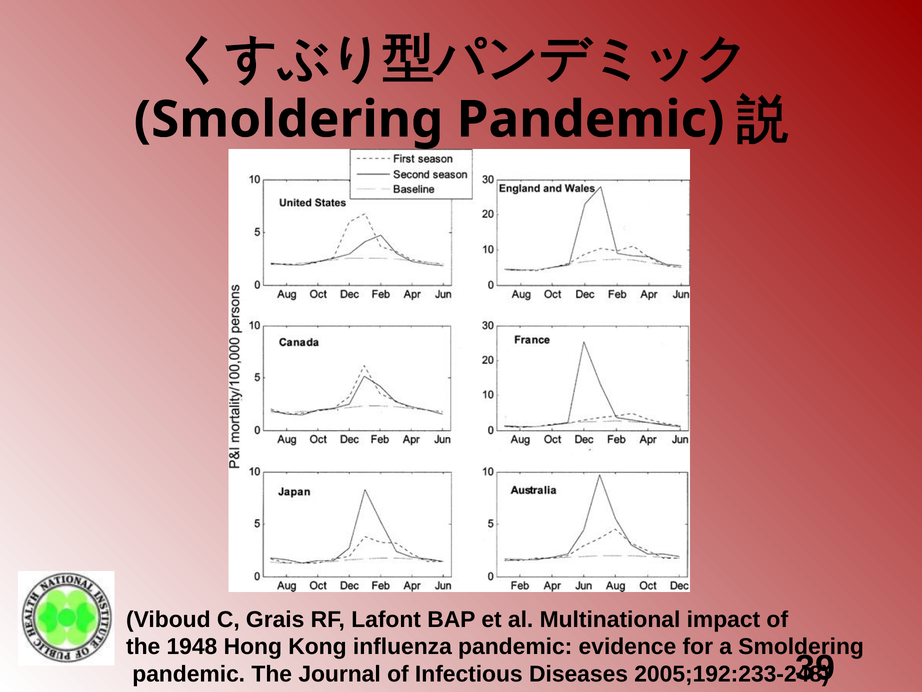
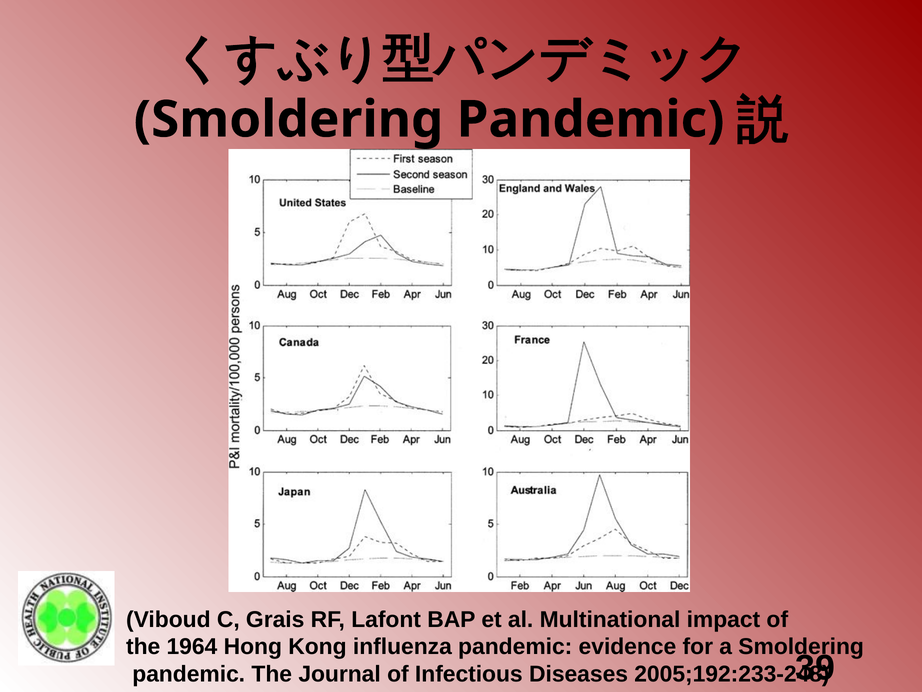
1948: 1948 -> 1964 (192, 646)
